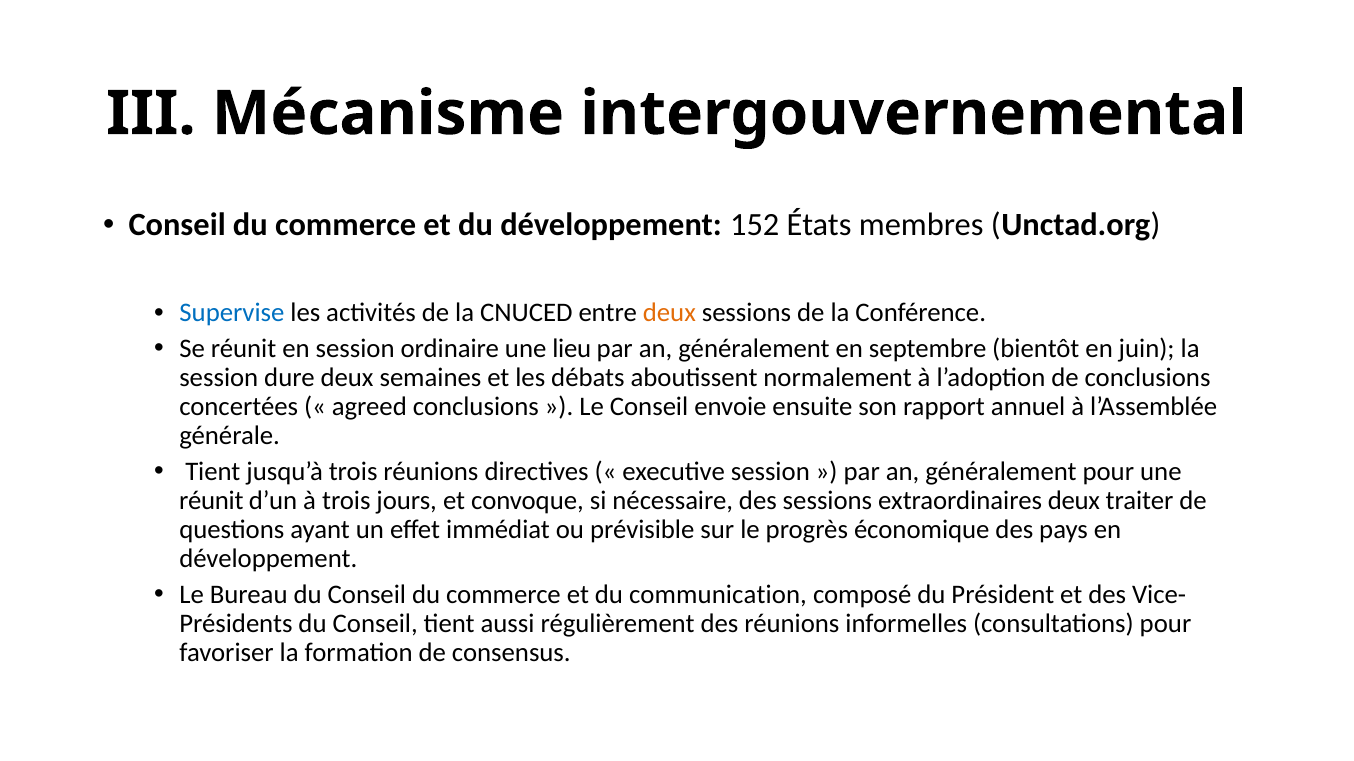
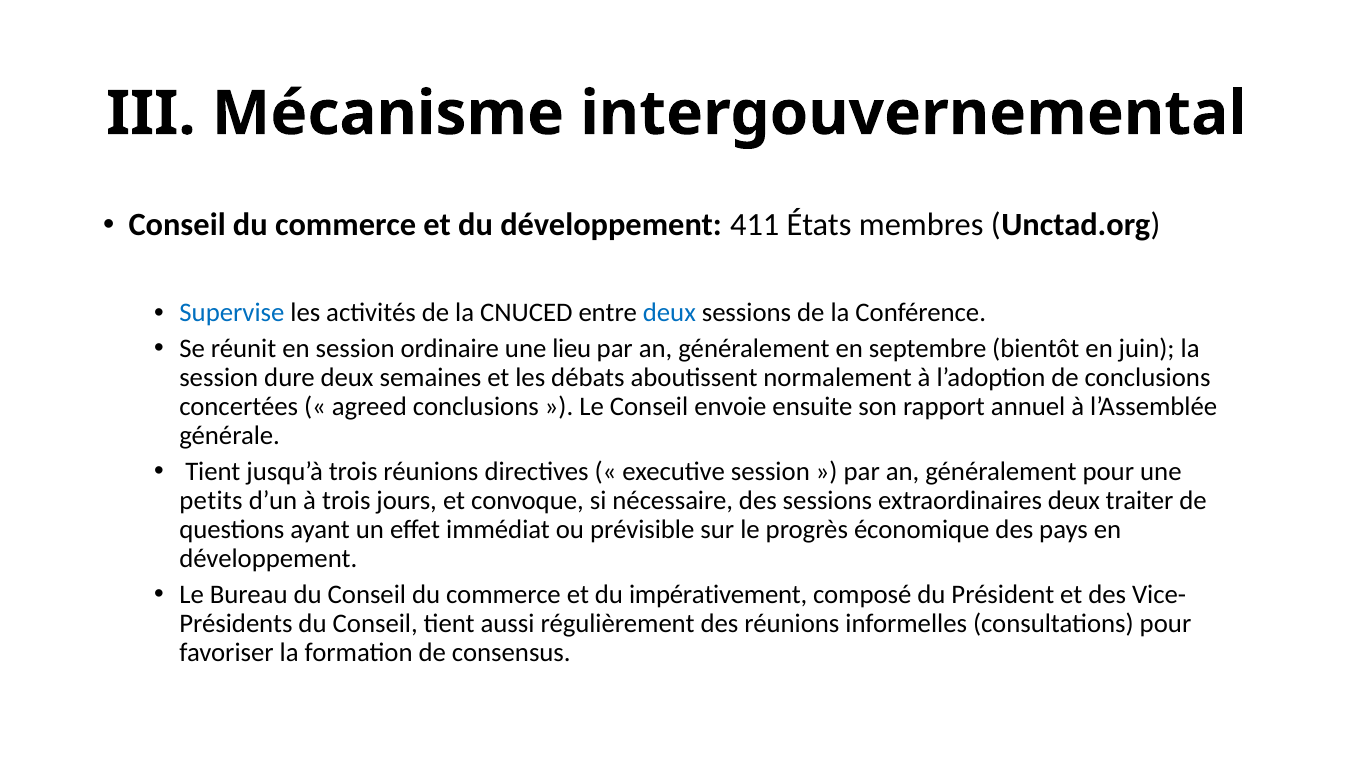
152: 152 -> 411 (755, 225)
deux colour: orange -> blue (669, 313)
réunit: réunit -> petits (211, 501)
communication: communication -> impérativement (718, 595)
